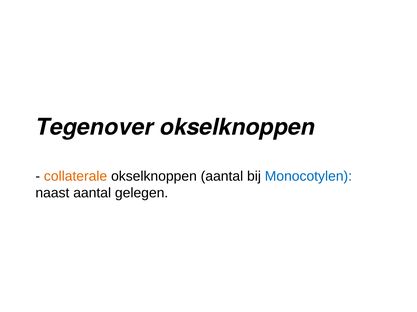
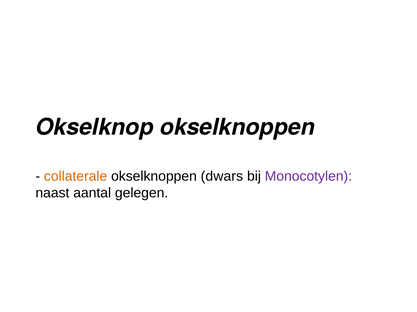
Tegenover: Tegenover -> Okselknop (95, 127)
okselknoppen aantal: aantal -> dwars (222, 177)
Monocotylen colour: blue -> purple (308, 177)
